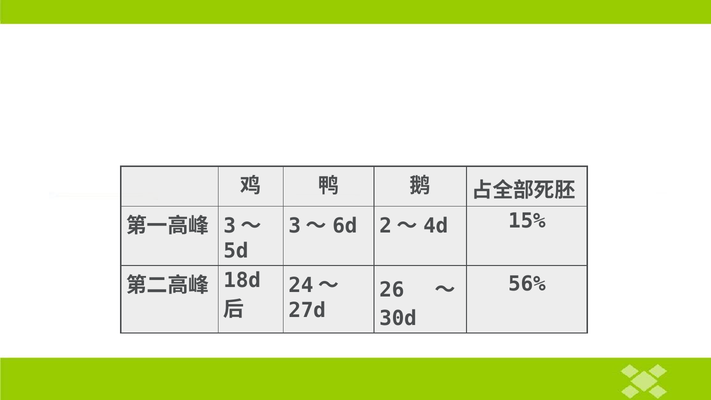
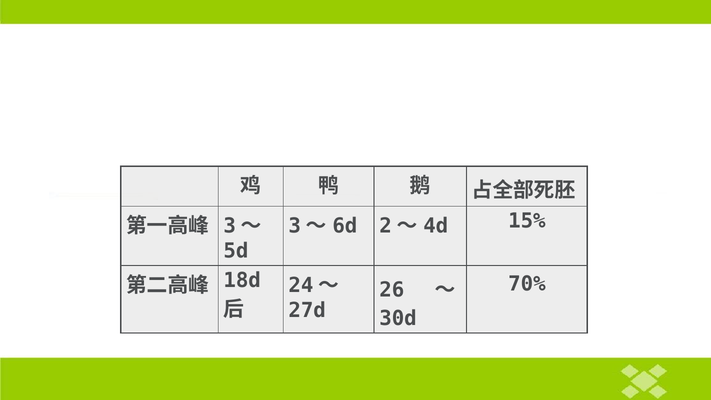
56%: 56% -> 70% (527, 284)
